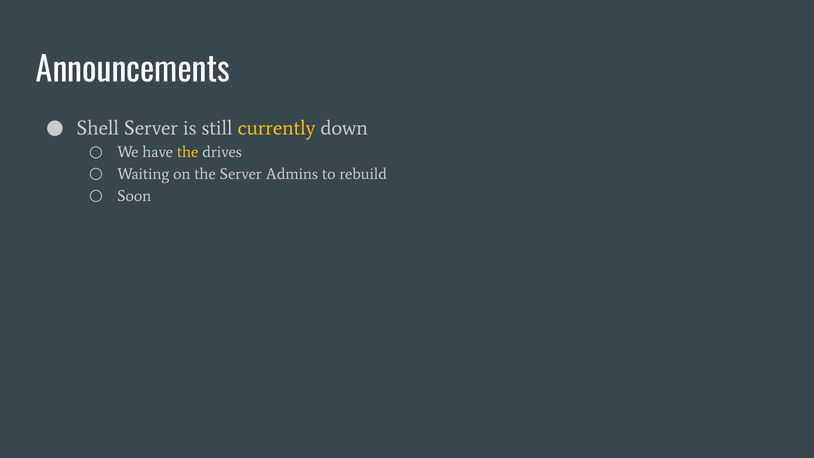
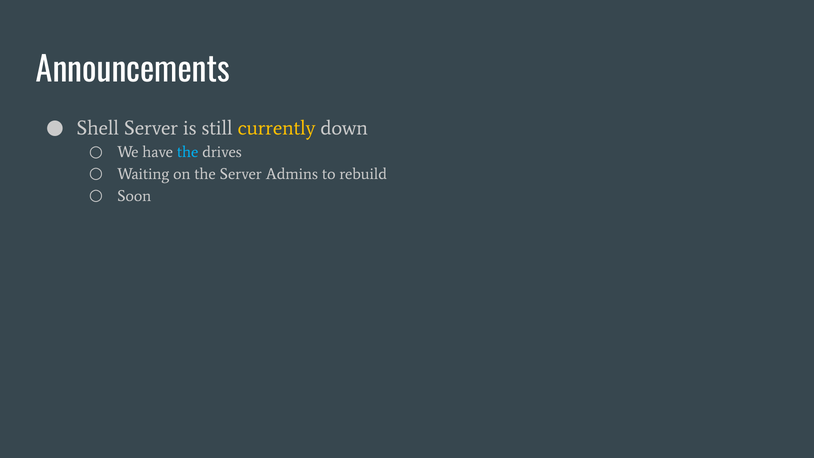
the colour: yellow -> light blue (188, 152)
